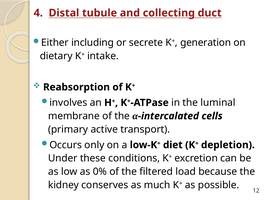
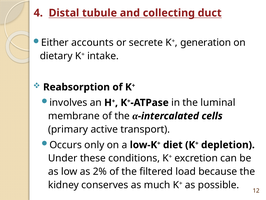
including: including -> accounts (92, 43)
0%: 0% -> 2% (100, 171)
